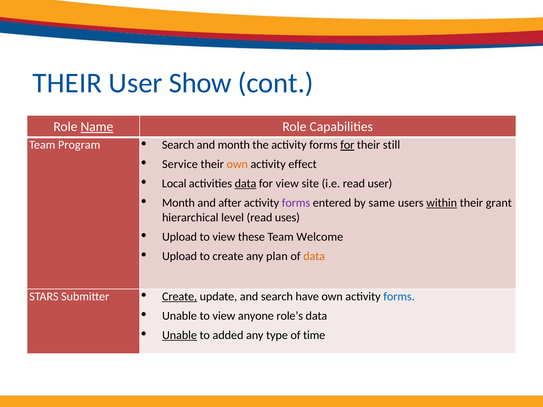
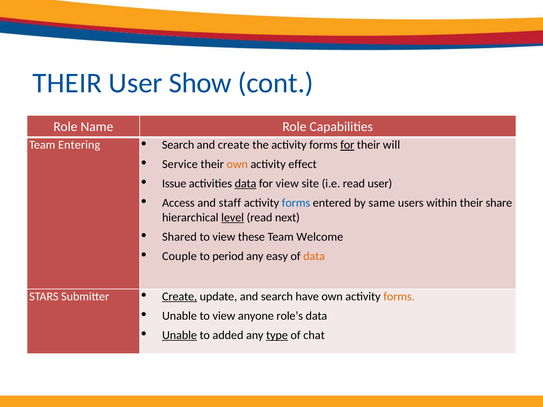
Name underline: present -> none (97, 127)
Program: Program -> Entering (79, 145)
and month: month -> create (234, 145)
still: still -> will (392, 145)
Local: Local -> Issue (174, 184)
Month: Month -> Access (178, 203)
after: after -> staff (230, 203)
forms colour: purple -> blue (296, 203)
within underline: present -> none (442, 203)
grant: grant -> share (499, 203)
level underline: none -> present (233, 218)
uses: uses -> next (287, 218)
Upload: Upload -> Shared (179, 237)
Upload: Upload -> Couple (179, 256)
to create: create -> period (228, 256)
plan: plan -> easy (277, 256)
forms colour: blue -> orange (399, 297)
type underline: none -> present (277, 335)
time: time -> chat (314, 335)
